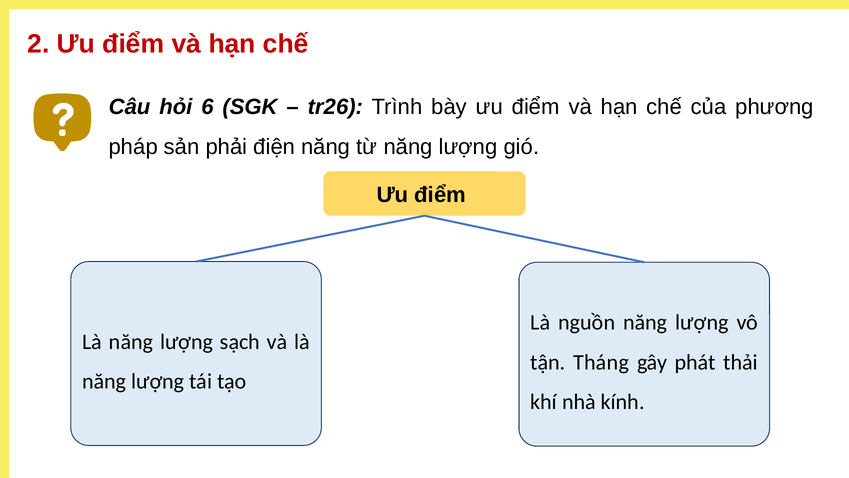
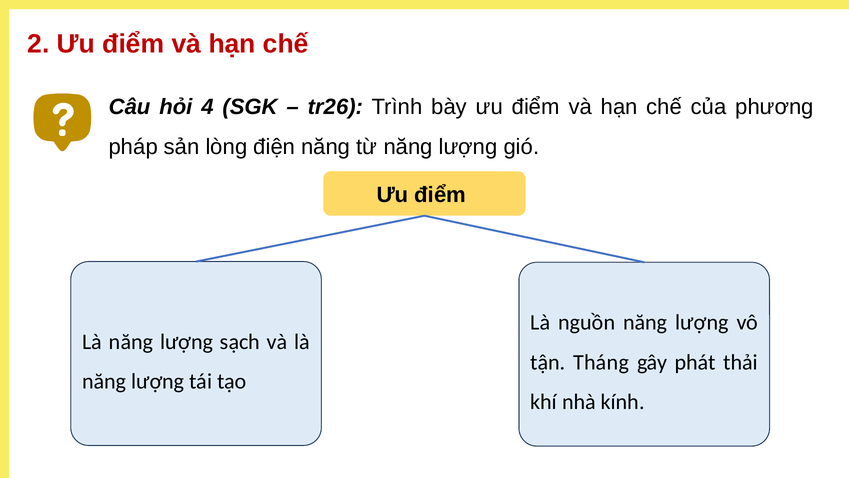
6: 6 -> 4 (207, 107)
phải: phải -> lòng (226, 147)
